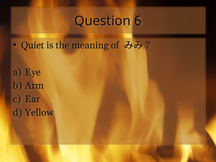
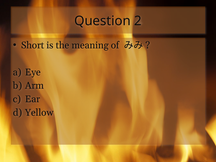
6: 6 -> 2 (138, 21)
Quiet: Quiet -> Short (33, 45)
